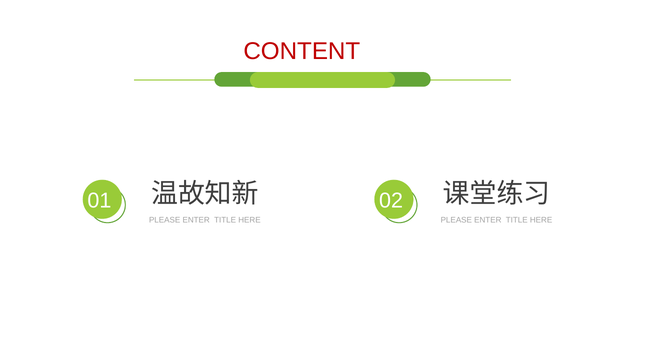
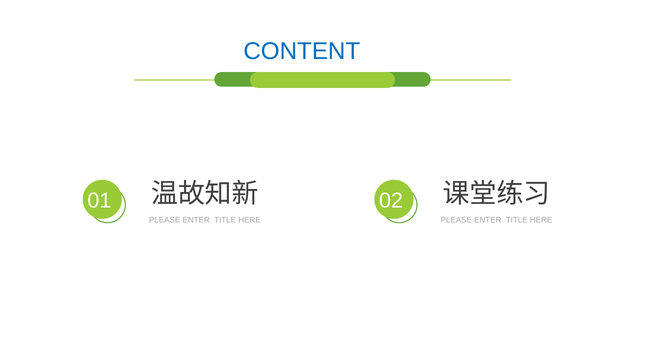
CONTENT colour: red -> blue (302, 51)
